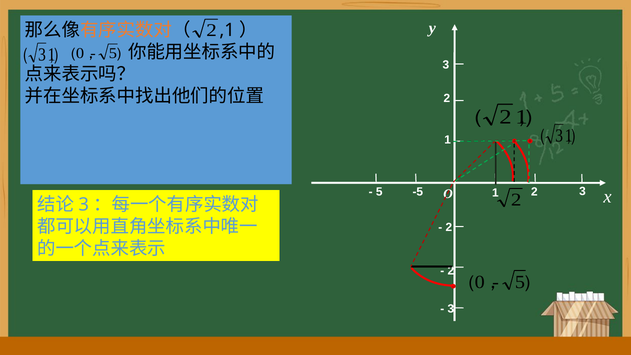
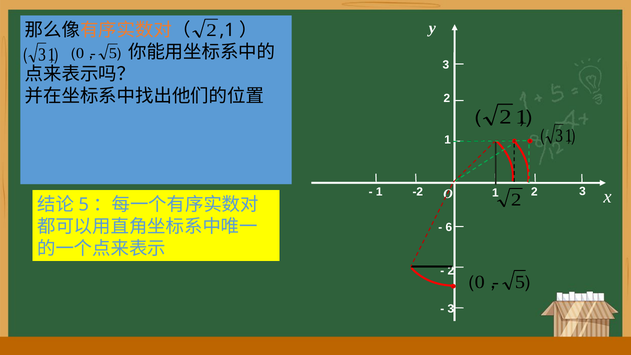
-5: -5 -> -2 (418, 192)
5: 5 -> 1 (379, 192)
3: 3 -> 5 (84, 205)
2: 2 -> 6 (449, 227)
